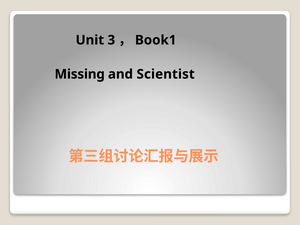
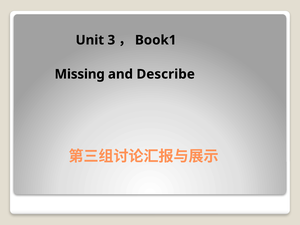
Scientist: Scientist -> Describe (166, 74)
